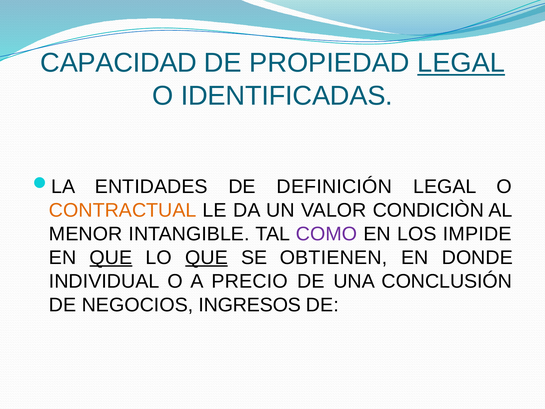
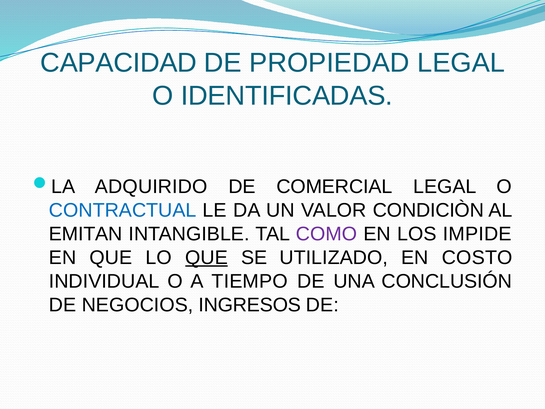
LEGAL underline: present -> none (461, 63)
ENTIDADES: ENTIDADES -> ADQUIRIDO (151, 186)
DEFINICIÓN: DEFINICIÓN -> COMERCIAL (334, 186)
CONTRACTUAL colour: orange -> blue (123, 210)
MENOR: MENOR -> EMITAN (86, 234)
QUE underline: present -> none (111, 257)
OBTIENEN: OBTIENEN -> UTILIZADO (334, 257)
DONDE: DONDE -> COSTO (477, 257)
PRECIO: PRECIO -> TIEMPO (250, 281)
